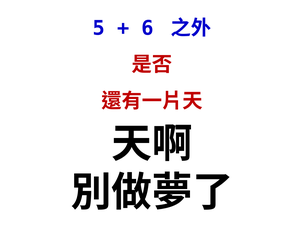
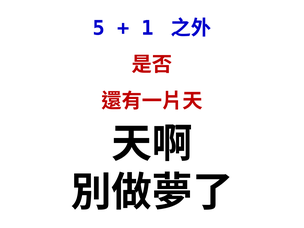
6: 6 -> 1 (148, 28)
